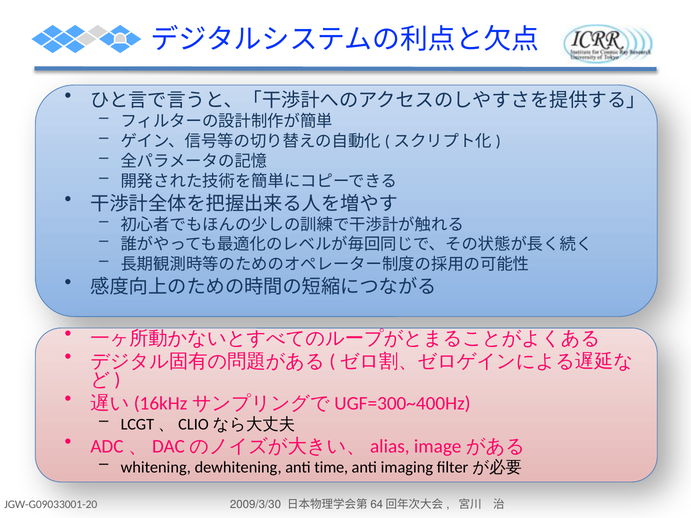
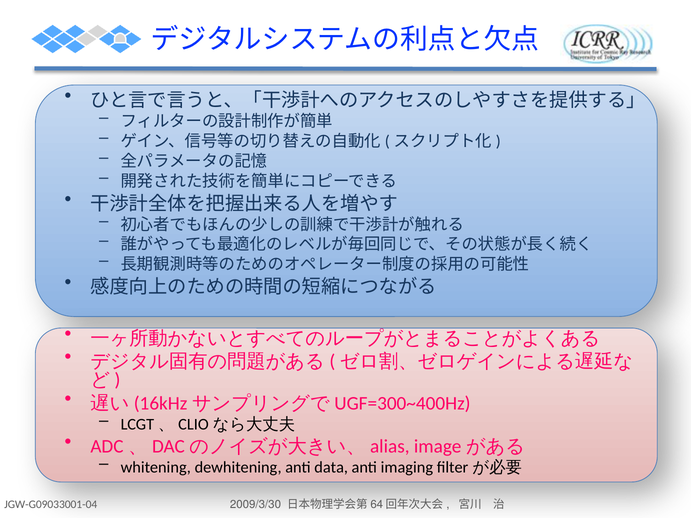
time: time -> data (331, 468)
JGW-G09033001-20: JGW-G09033001-20 -> JGW-G09033001-04 (51, 505)
